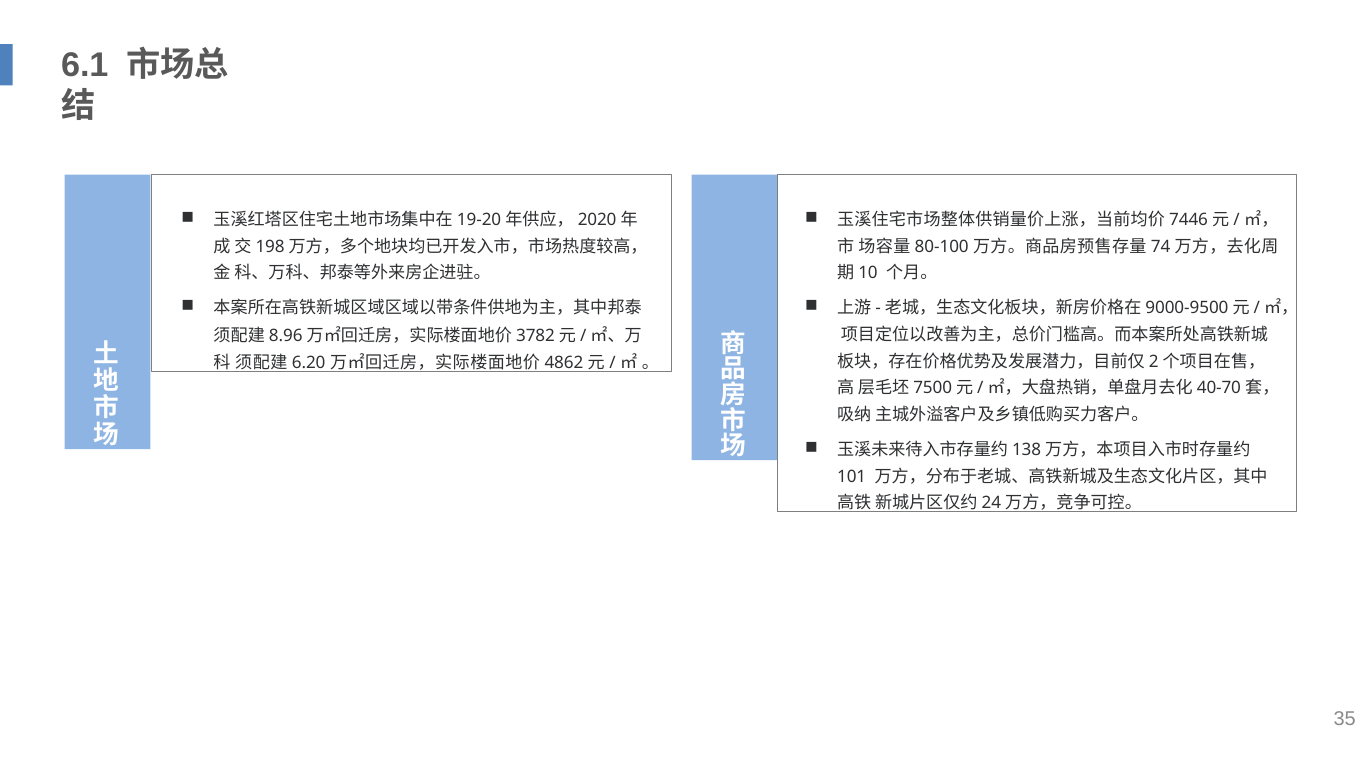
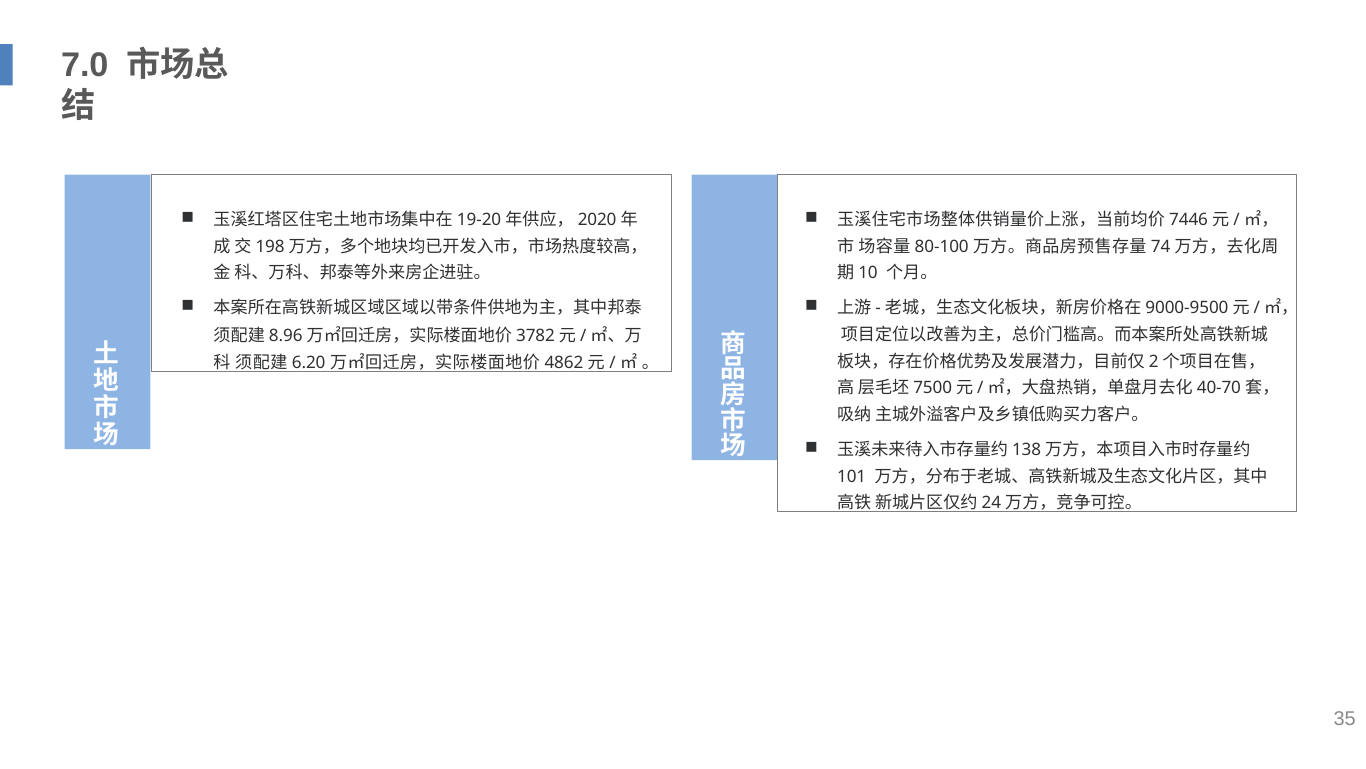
6.1: 6.1 -> 7.0 (85, 66)
